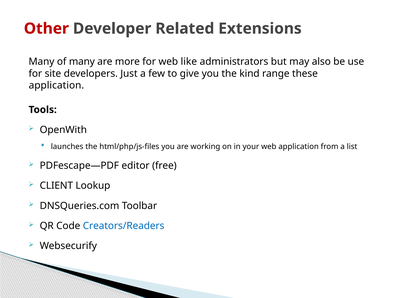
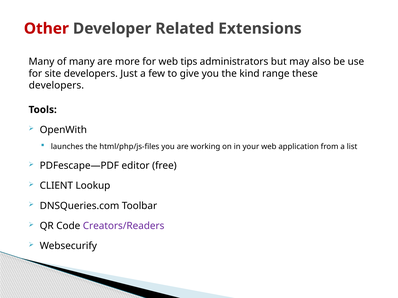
like: like -> tips (189, 62)
application: application -> developers (56, 86)
Creators/Readers colour: blue -> purple (124, 226)
